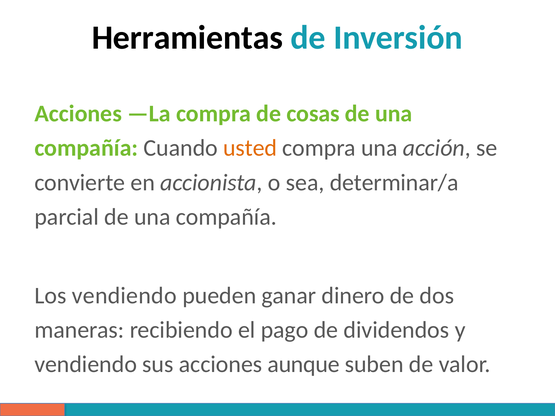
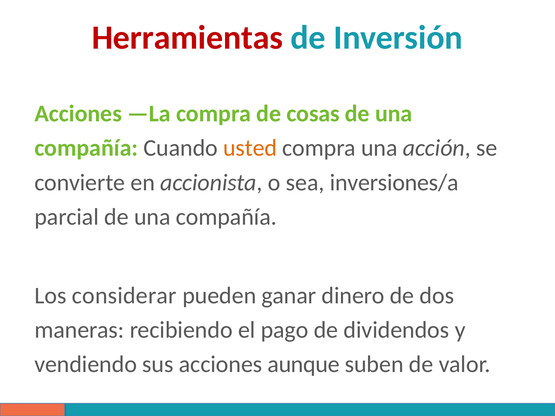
Herramientas colour: black -> red (187, 38)
determinar/a: determinar/a -> inversiones/a (394, 183)
Los vendiendo: vendiendo -> considerar (124, 296)
